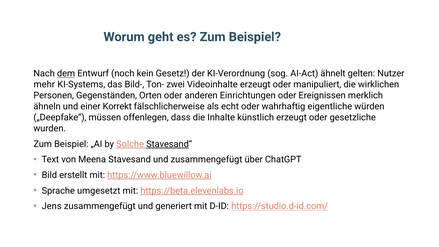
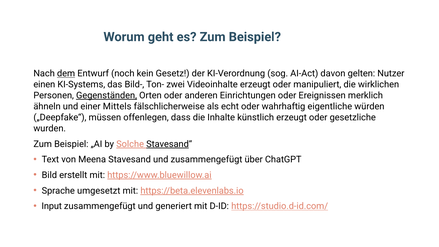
ähnelt: ähnelt -> davon (333, 74)
mehr: mehr -> einen (44, 84)
Gegenständen underline: none -> present (107, 95)
Korrekt: Korrekt -> Mittels (117, 106)
Jens: Jens -> Input (52, 206)
